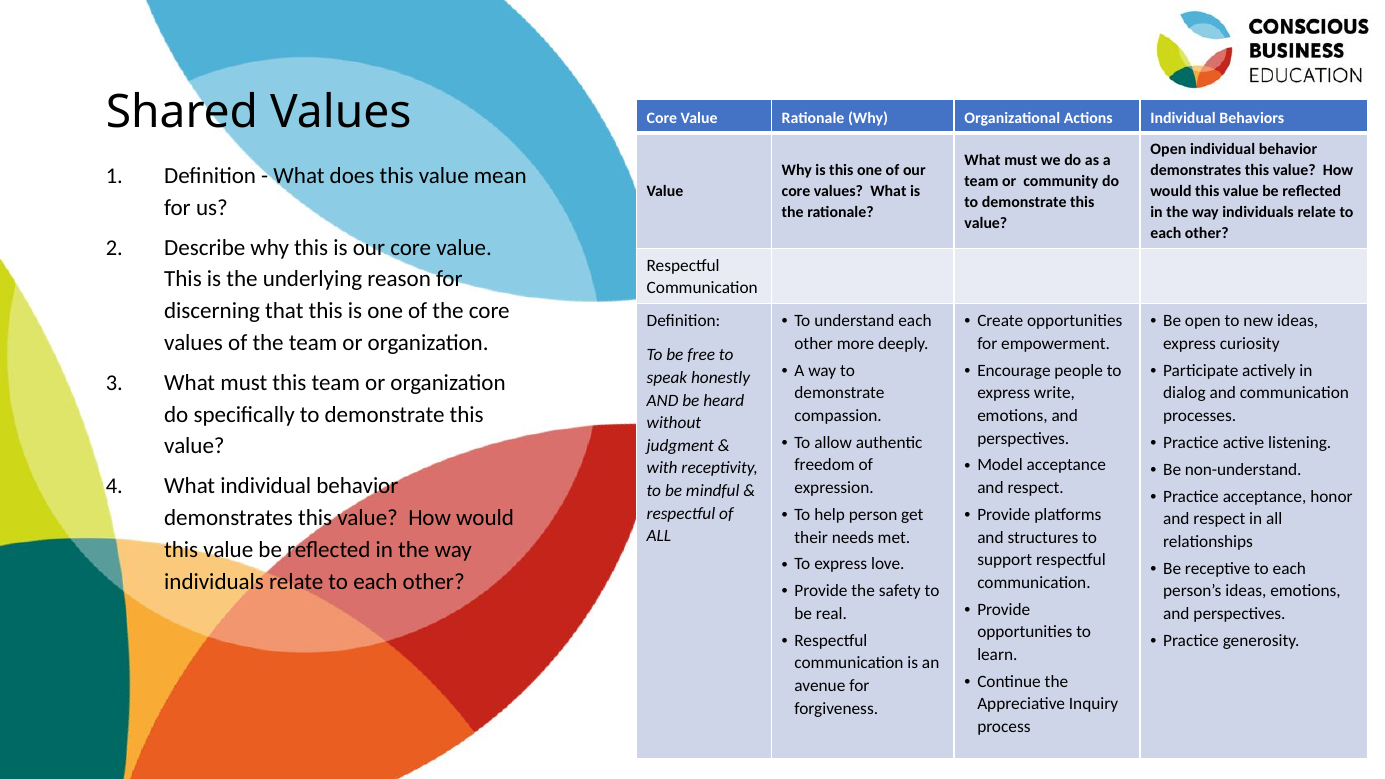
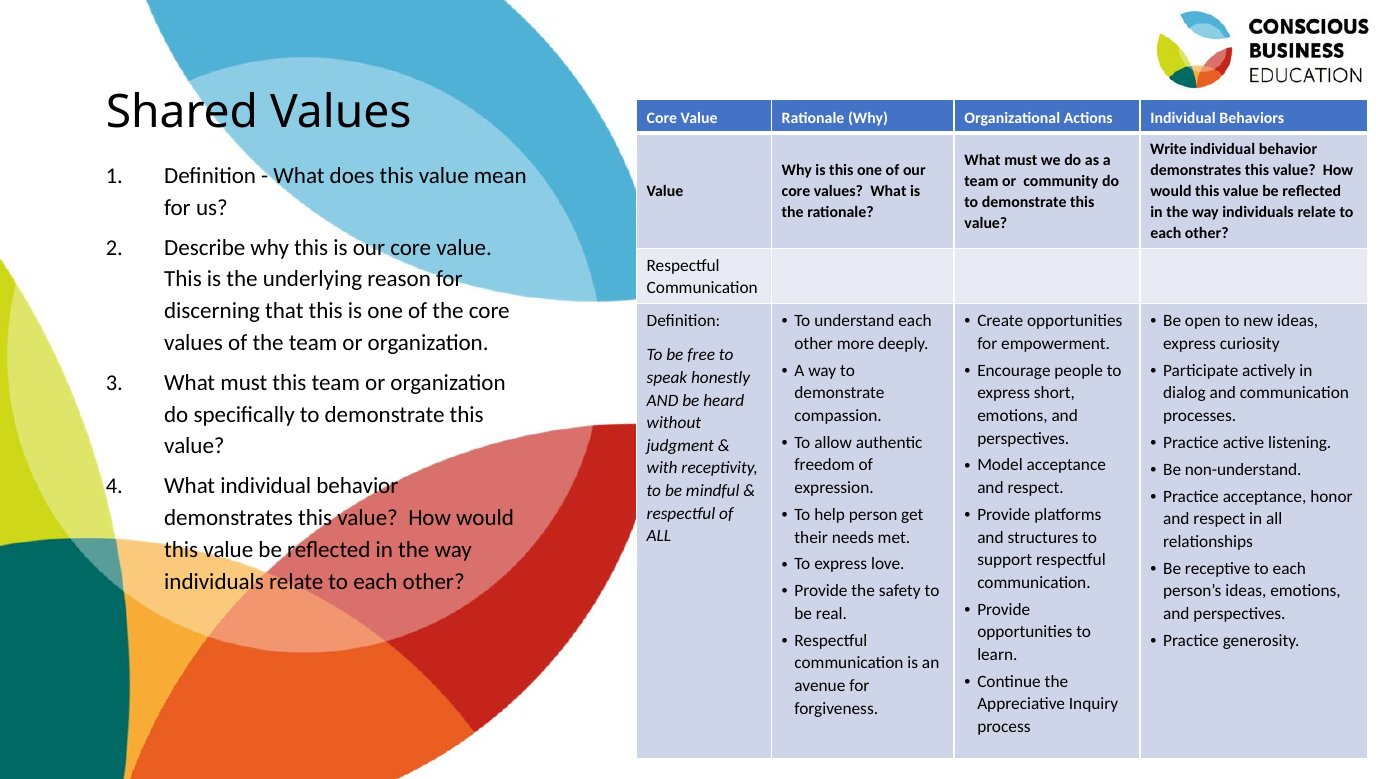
Open: Open -> Write (1169, 150)
write: write -> short (1054, 393)
